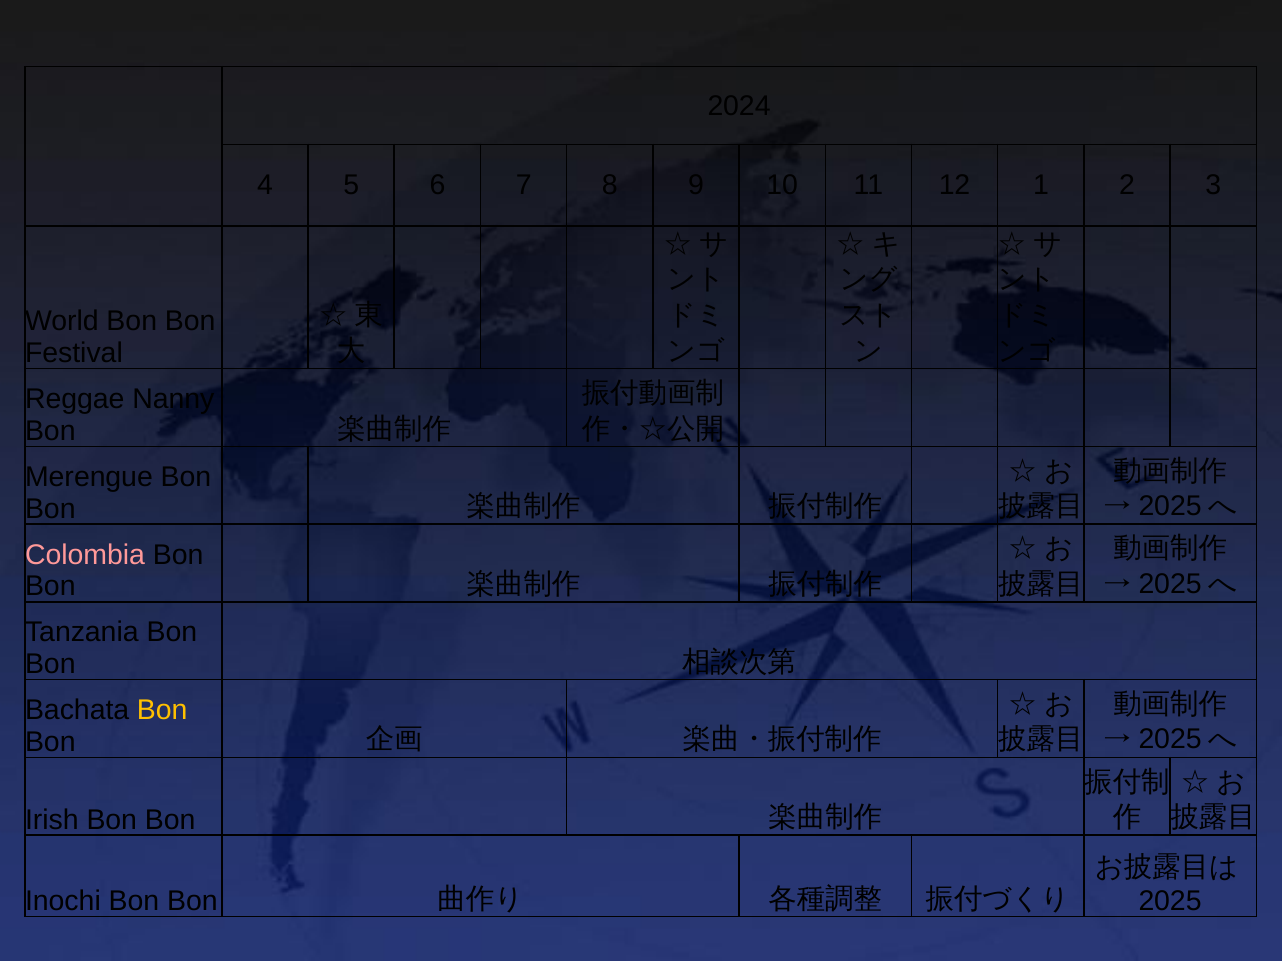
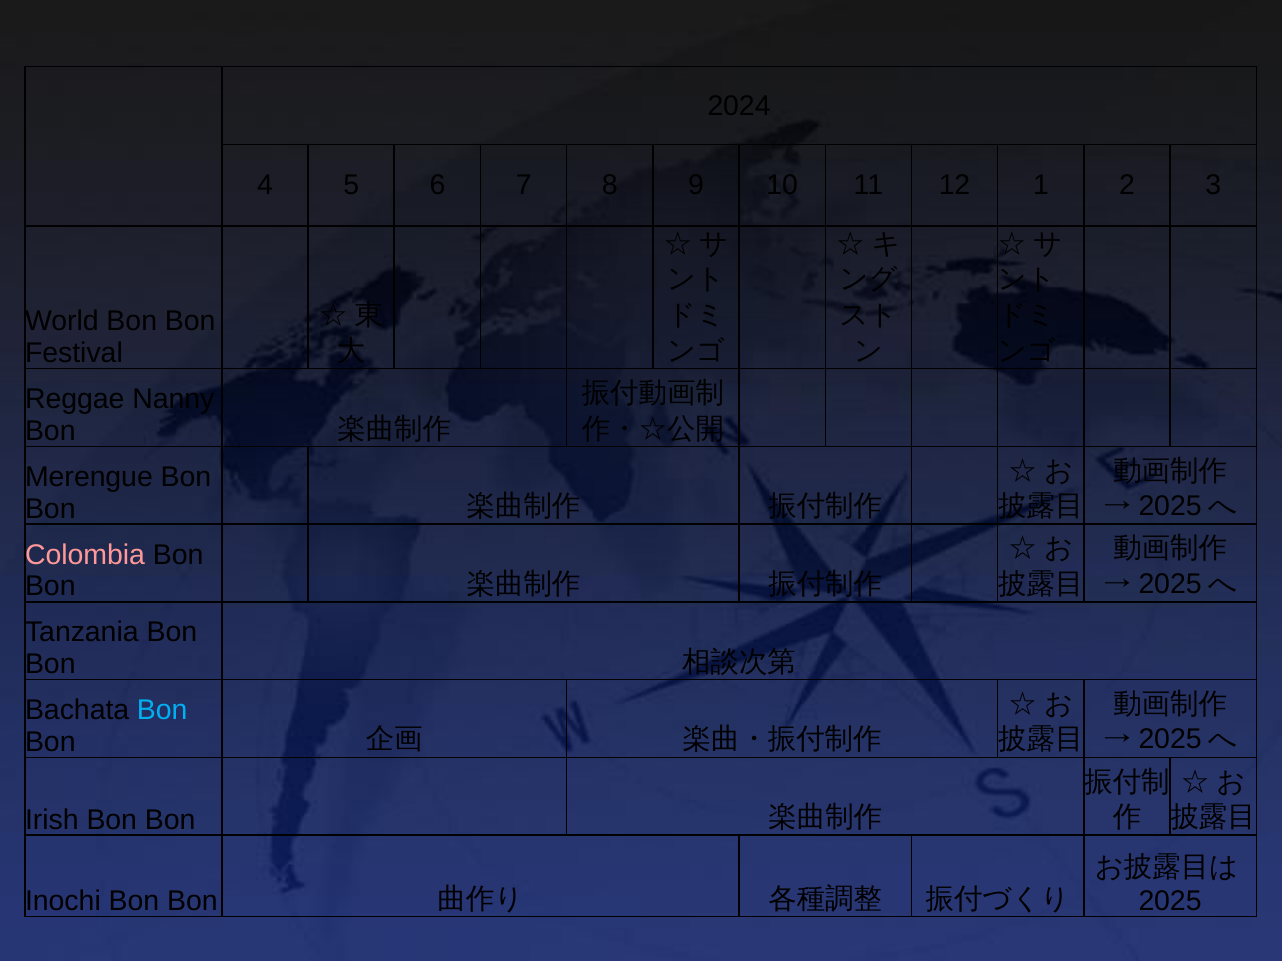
Bon colour: yellow -> light blue (162, 711)
